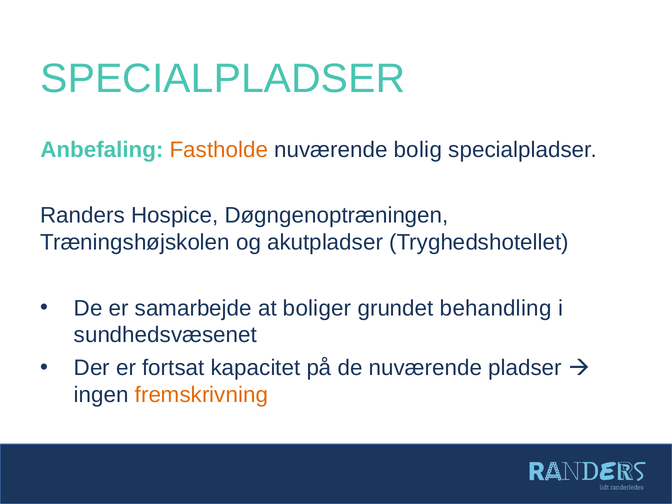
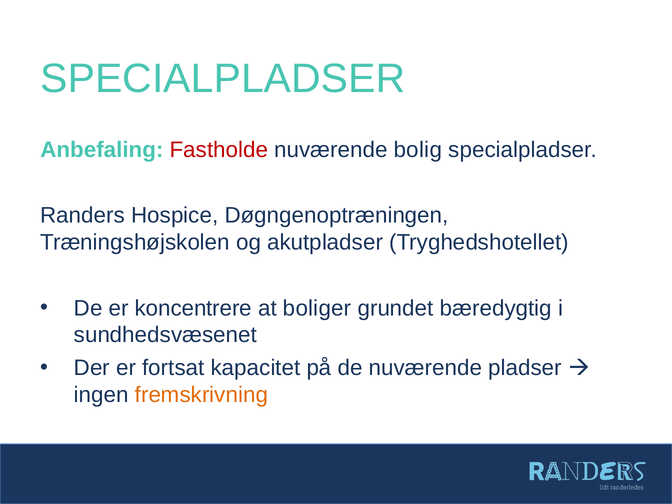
Fastholde colour: orange -> red (219, 150)
samarbejde: samarbejde -> koncentrere (193, 308)
behandling: behandling -> bæredygtig (496, 308)
